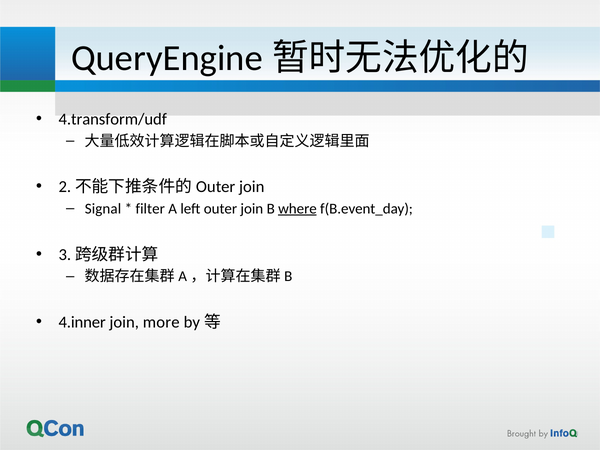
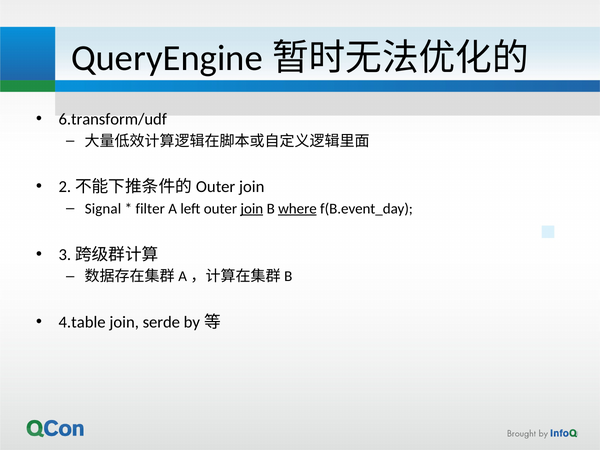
4.transform/udf: 4.transform/udf -> 6.transform/udf (113, 119)
join underline: none -> present (252, 209)
4.inner: 4.inner -> 4.table (82, 322)
more: more -> serde (161, 322)
